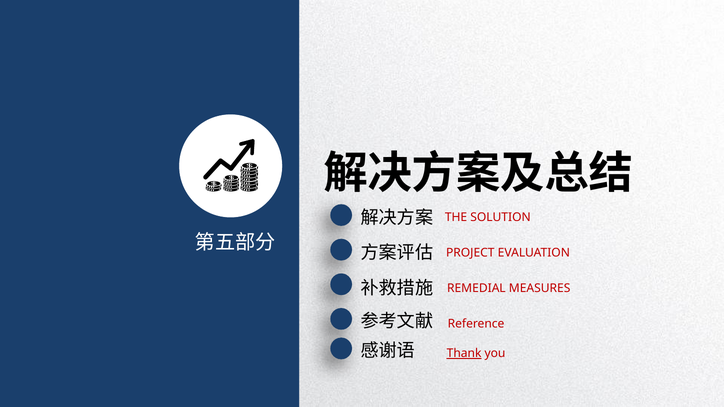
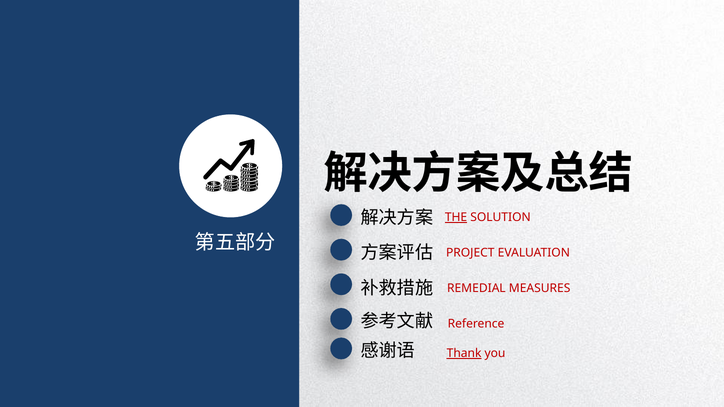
THE underline: none -> present (456, 217)
